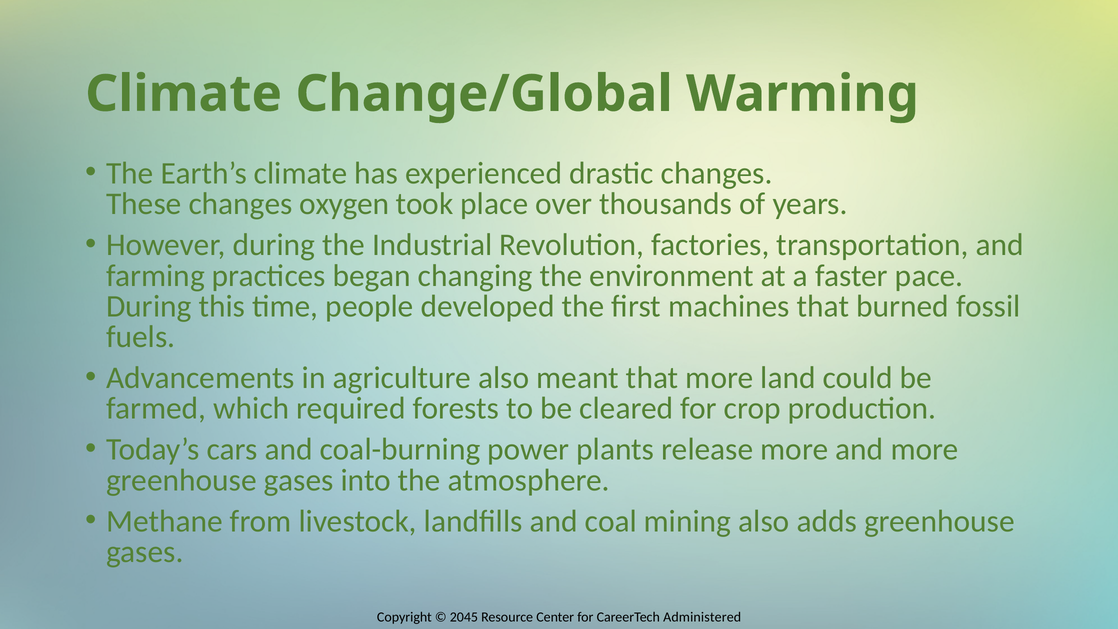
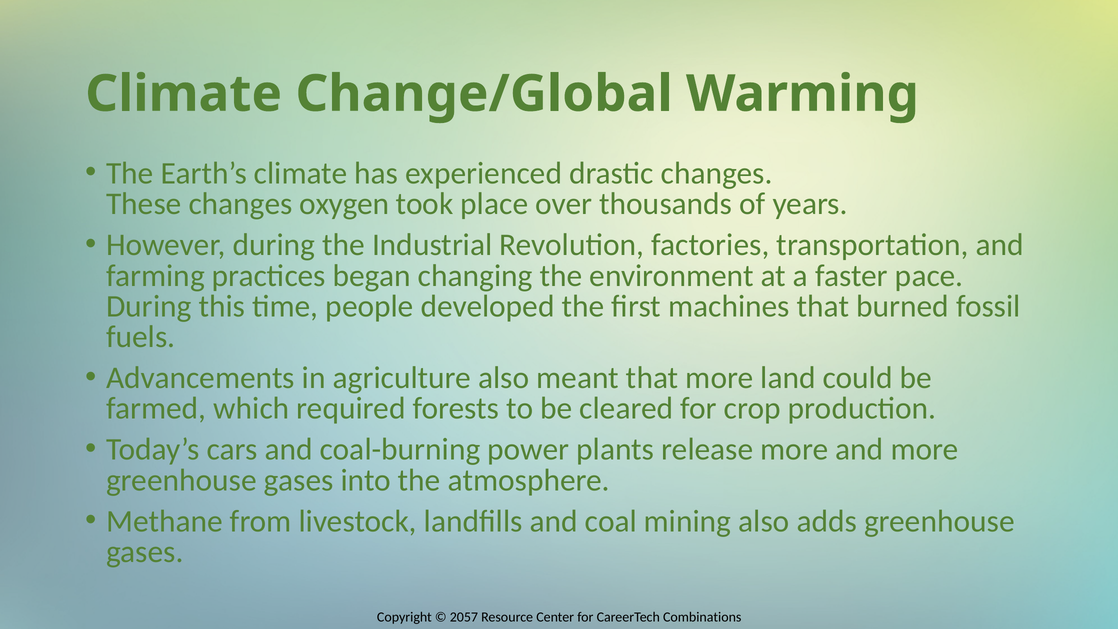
2045: 2045 -> 2057 (464, 617)
Administered: Administered -> Combinations (702, 617)
